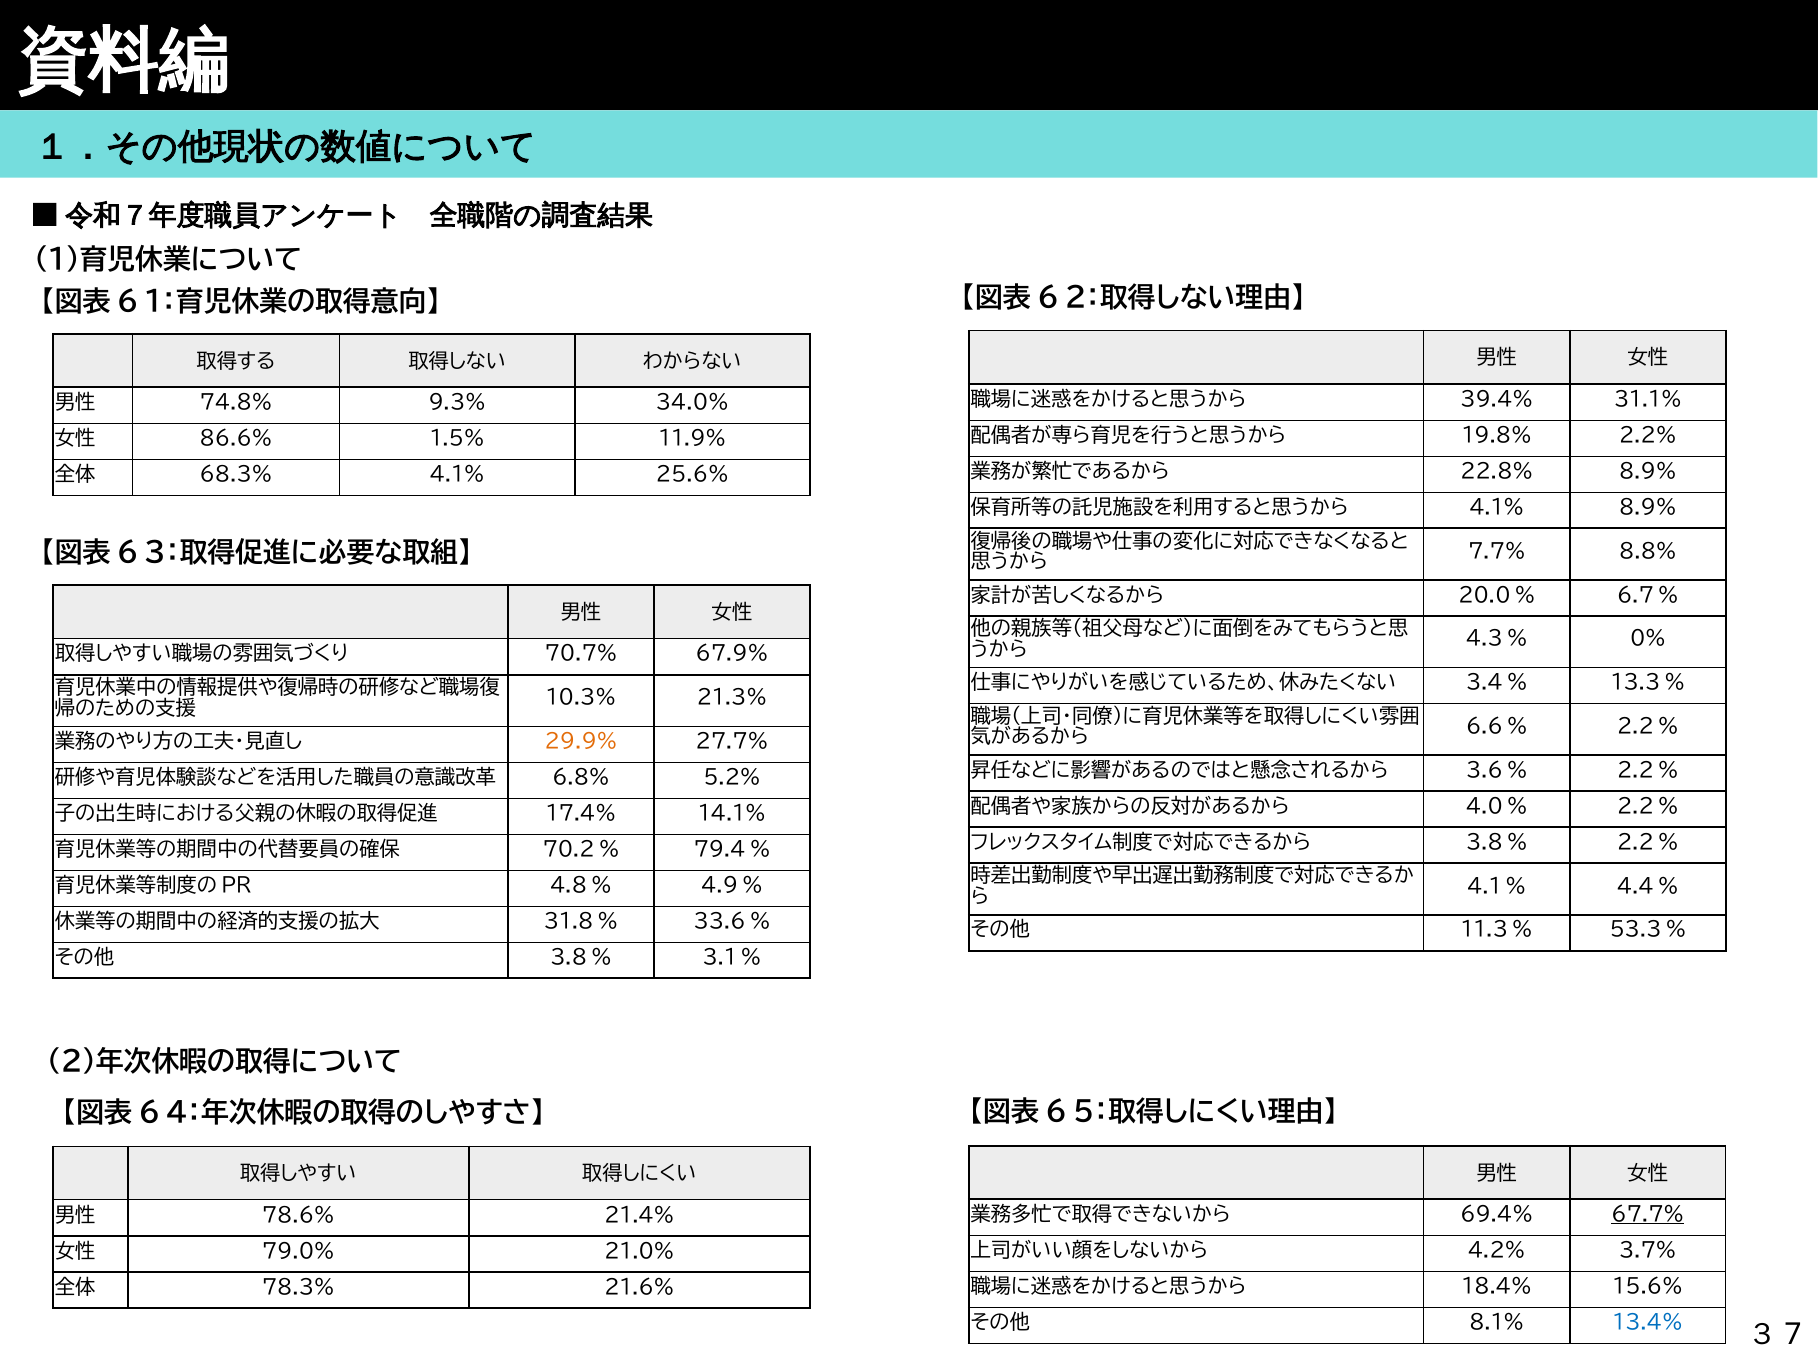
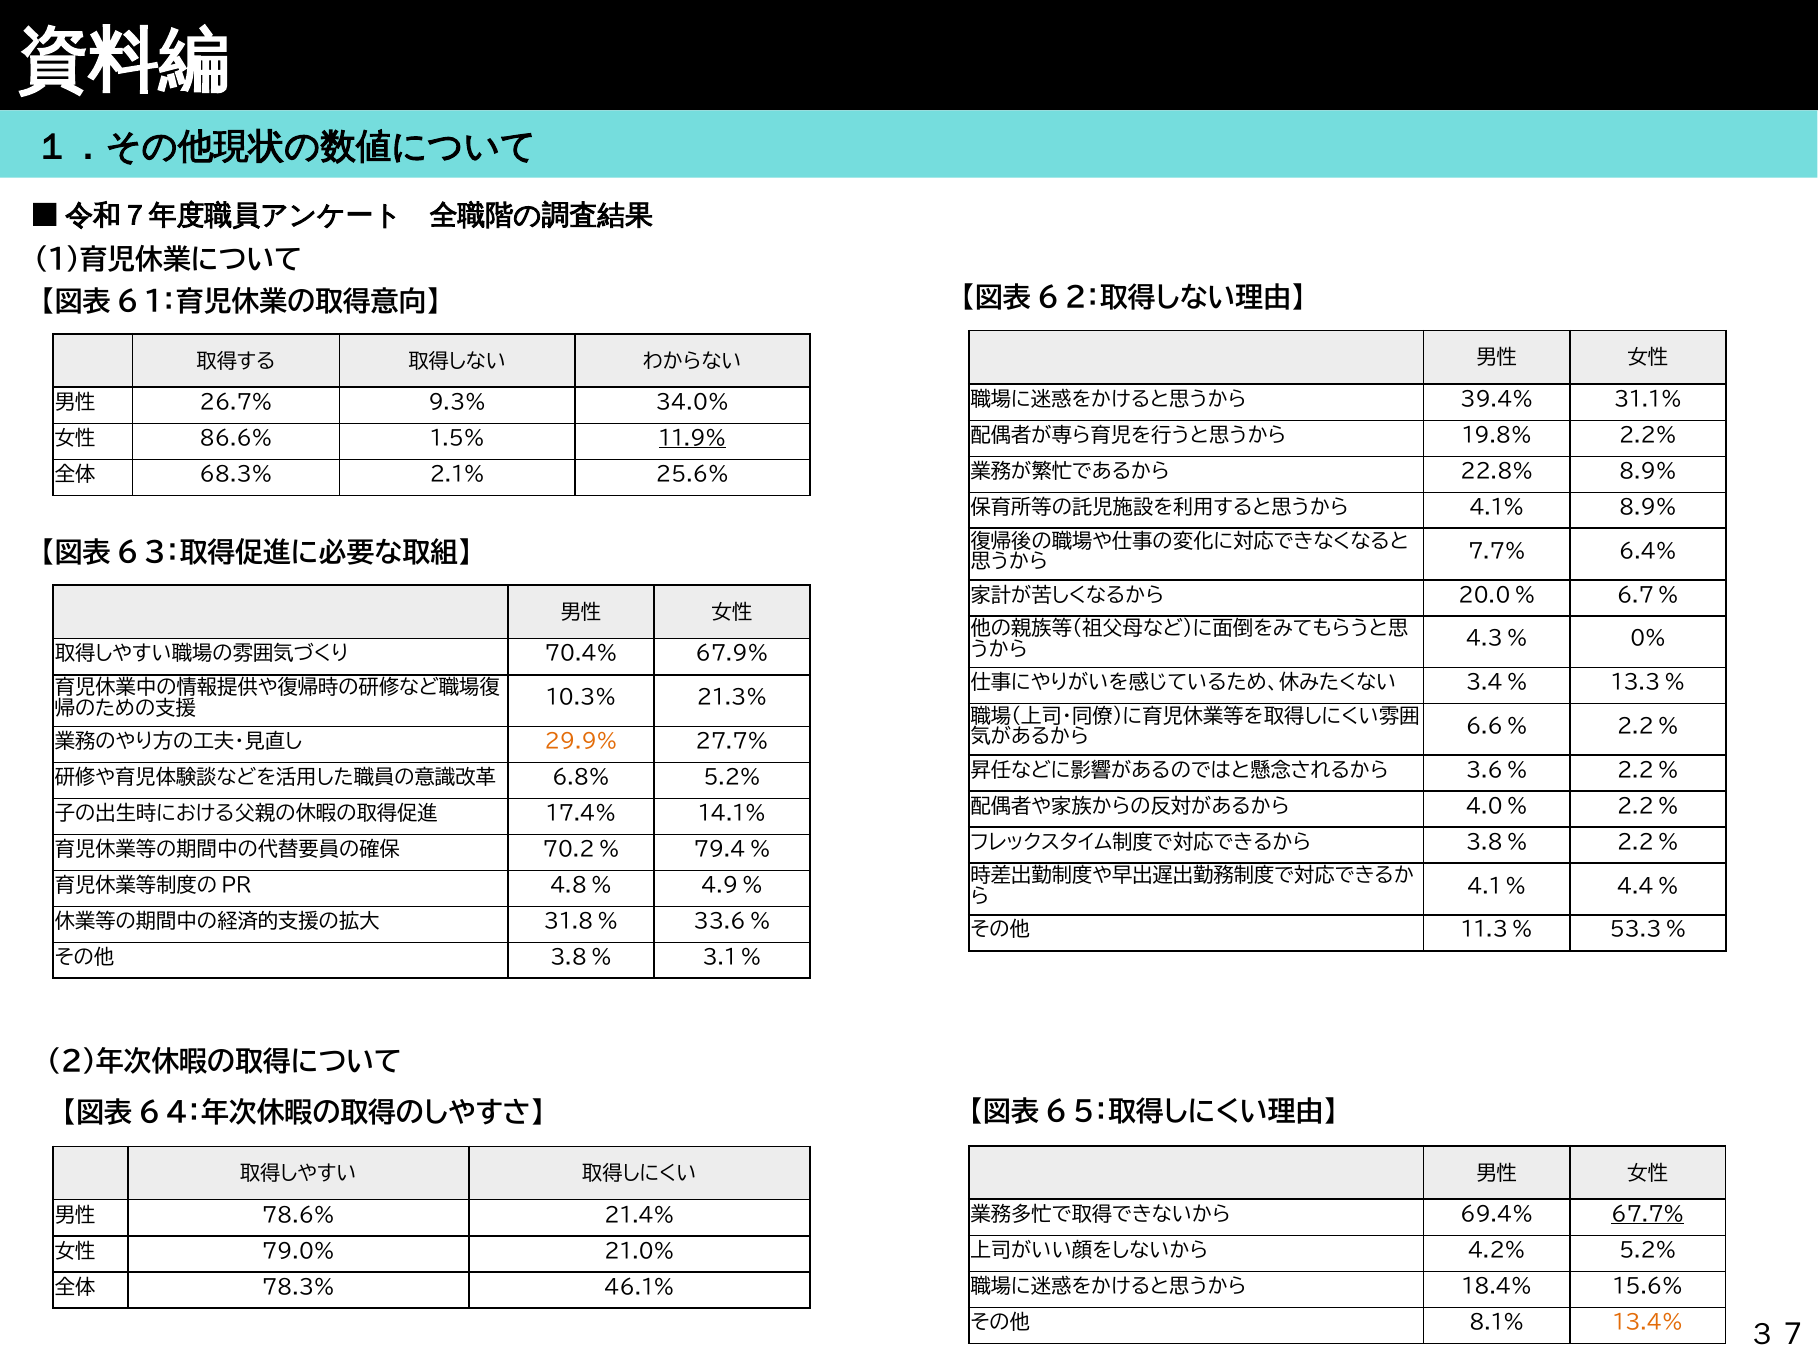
74.8%: 74.8% -> 26.7% (236, 403)
11.9% underline: none -> present (692, 439)
68.3% 4.1%: 4.1% -> 2.1% (457, 475)
8.8%: 8.8% -> 6.4% (1648, 551)
70.7%: 70.7% -> 70.4% (581, 654)
4.2% 3.7%: 3.7% -> 5.2% (1648, 1250)
21.6%: 21.6% -> 46.1% (639, 1287)
13.4% colour: blue -> orange (1648, 1322)
